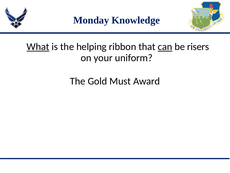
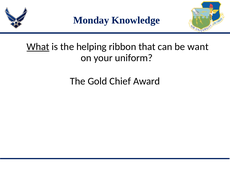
can underline: present -> none (165, 47)
risers: risers -> want (198, 47)
Must: Must -> Chief (120, 81)
